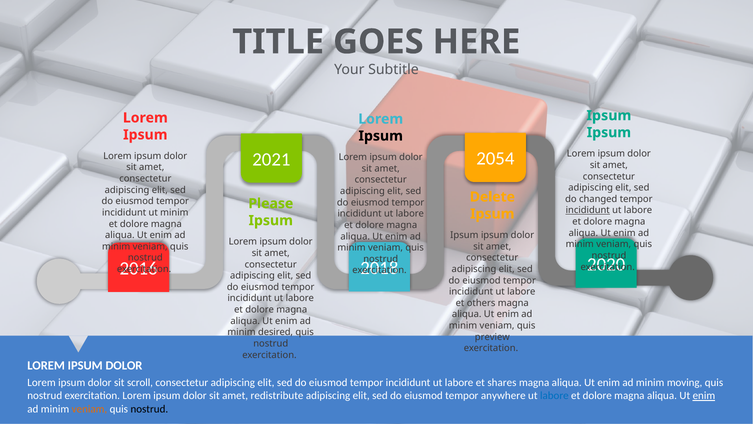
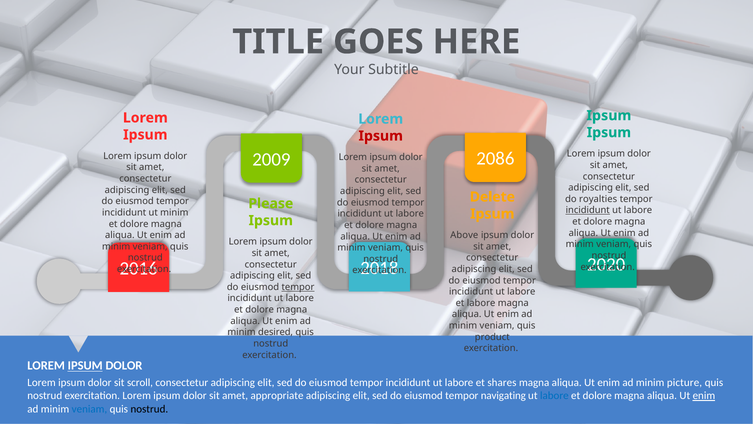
Ipsum colour: black -> red (381, 136)
2054: 2054 -> 2086 (495, 159)
2021: 2021 -> 2009 (271, 159)
changed: changed -> royalties (598, 199)
Ipsum: Ipsum -> Above (464, 235)
tempor underline: none -> present (298, 287)
et others: others -> labore (481, 303)
preview: preview -> product (492, 337)
IPSUM underline: none -> present (85, 365)
moving: moving -> picture (685, 382)
redistribute: redistribute -> appropriate (277, 395)
anywhere: anywhere -> navigating (503, 395)
veniam colour: orange -> blue (89, 409)
